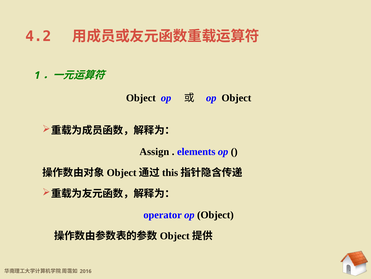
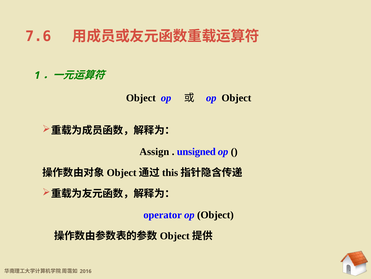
4.2: 4.2 -> 7.6 (38, 36)
elements: elements -> unsigned (196, 151)
